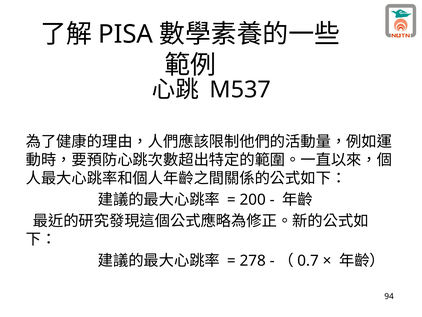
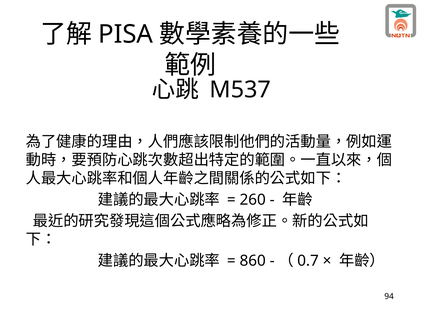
200: 200 -> 260 (253, 199)
278: 278 -> 860 (253, 260)
